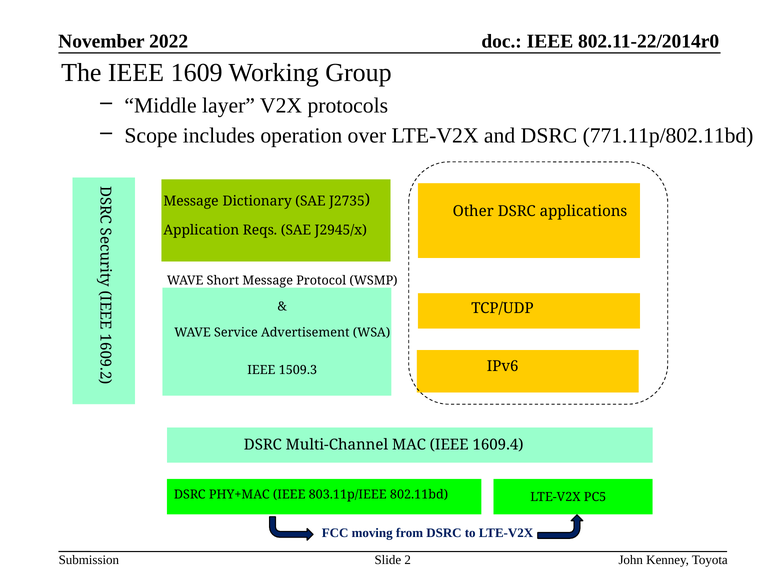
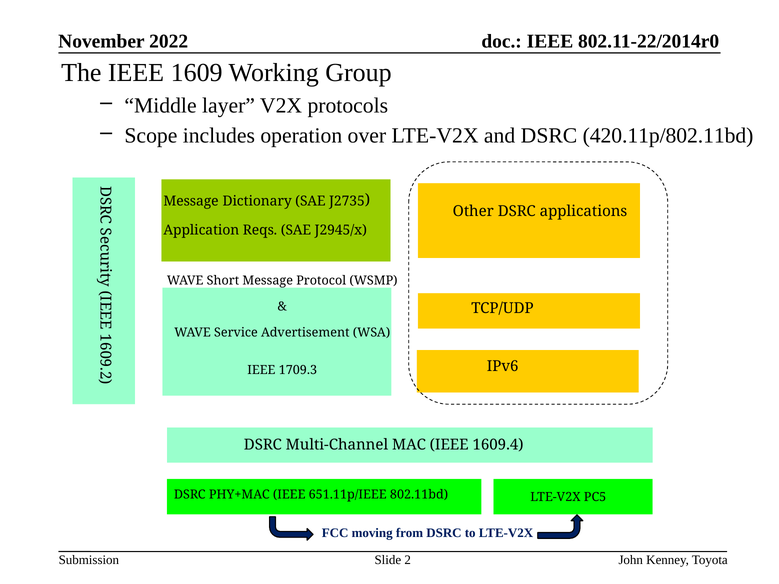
771.11p/802.11bd: 771.11p/802.11bd -> 420.11p/802.11bd (668, 136)
1509.3: 1509.3 -> 1709.3 (298, 370)
803.11p/IEEE: 803.11p/IEEE -> 651.11p/IEEE (348, 495)
